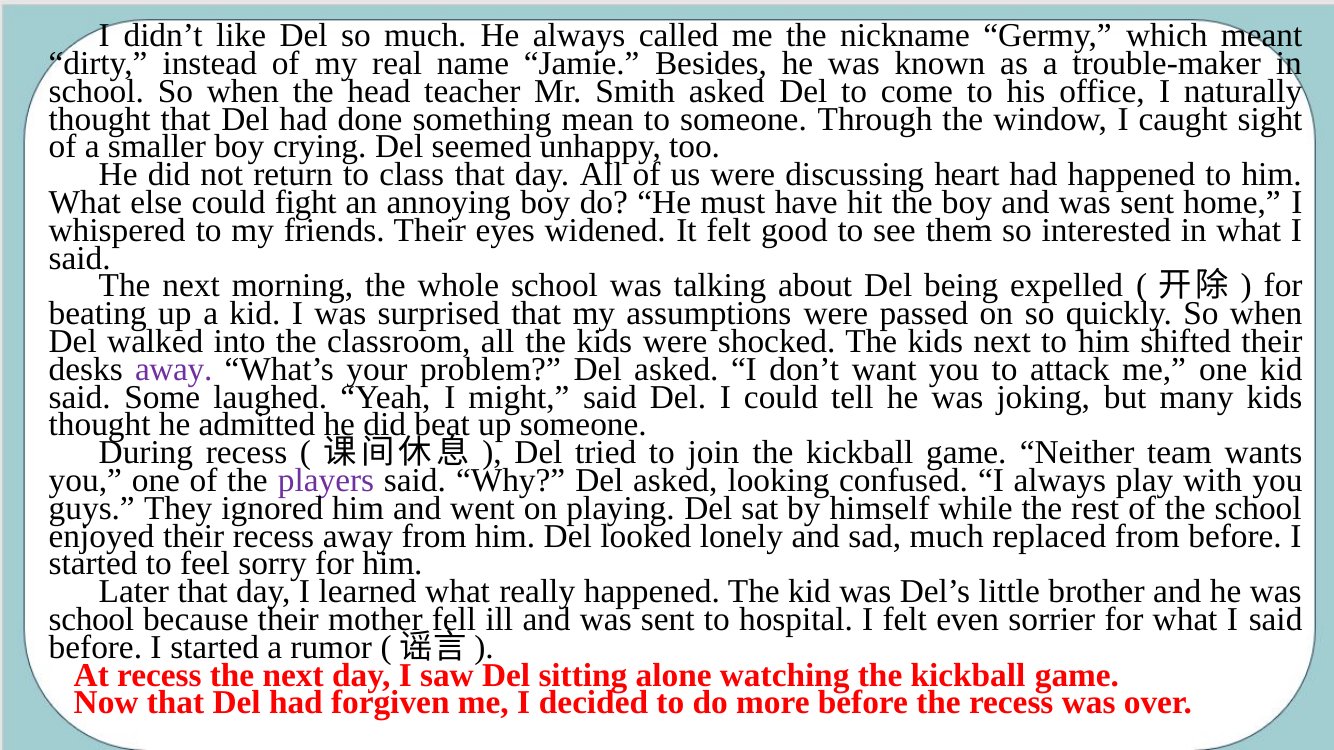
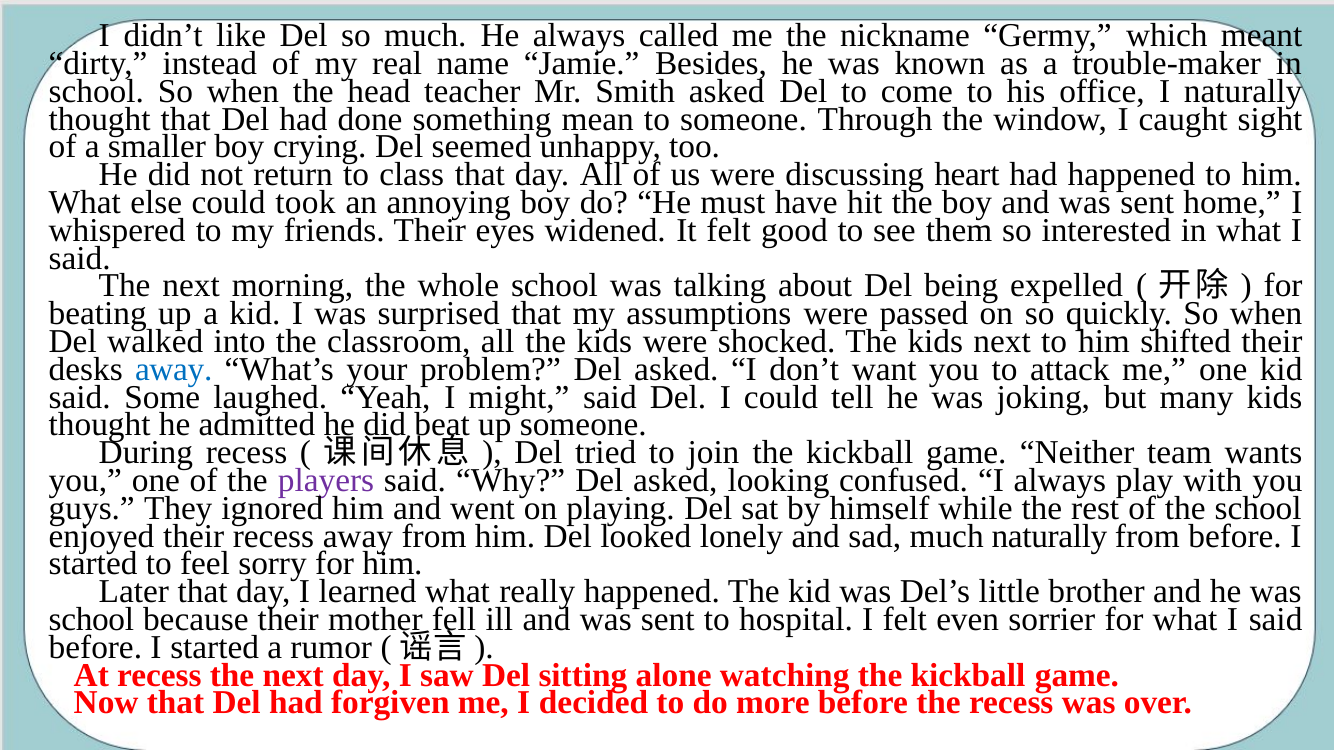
fight: fight -> took (305, 203)
away colour: purple -> blue (174, 369)
much replaced: replaced -> naturally (1049, 536)
